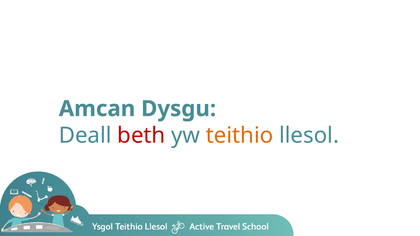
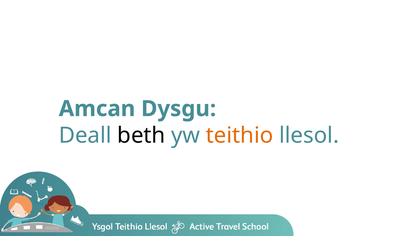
beth colour: red -> black (141, 136)
